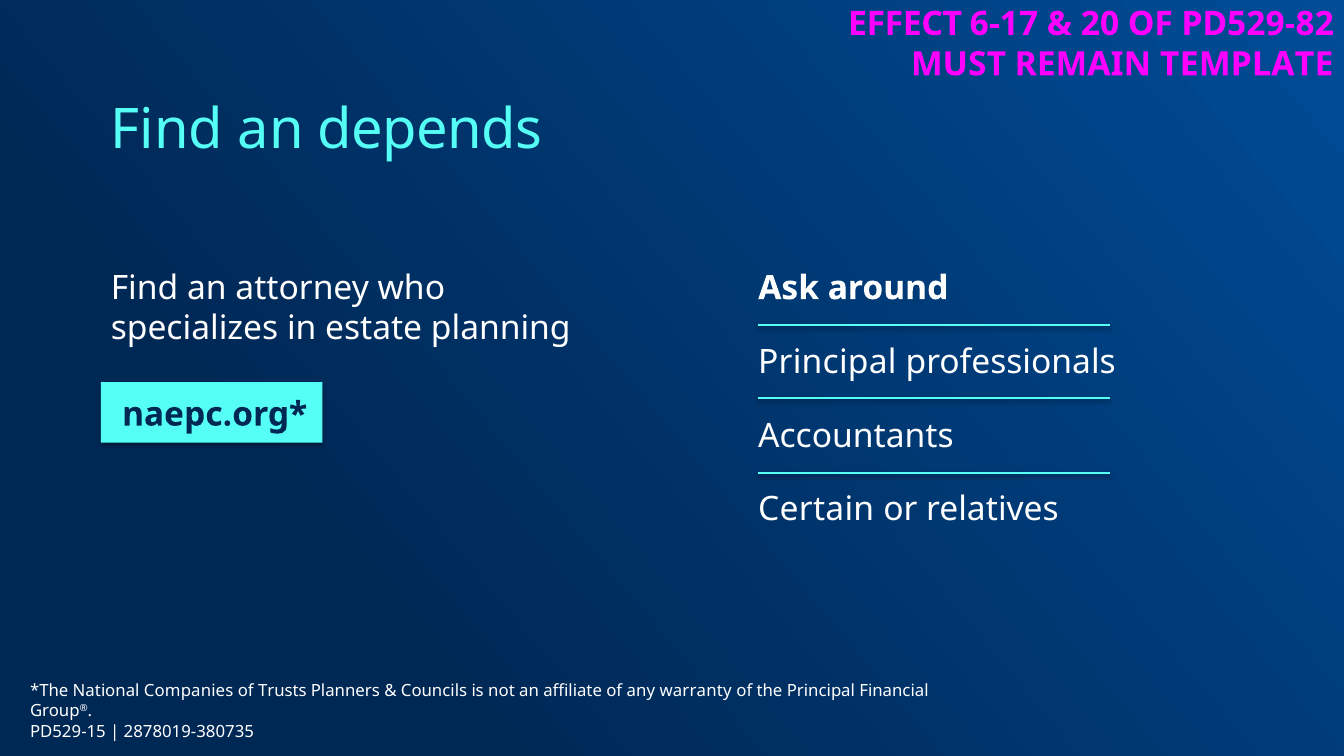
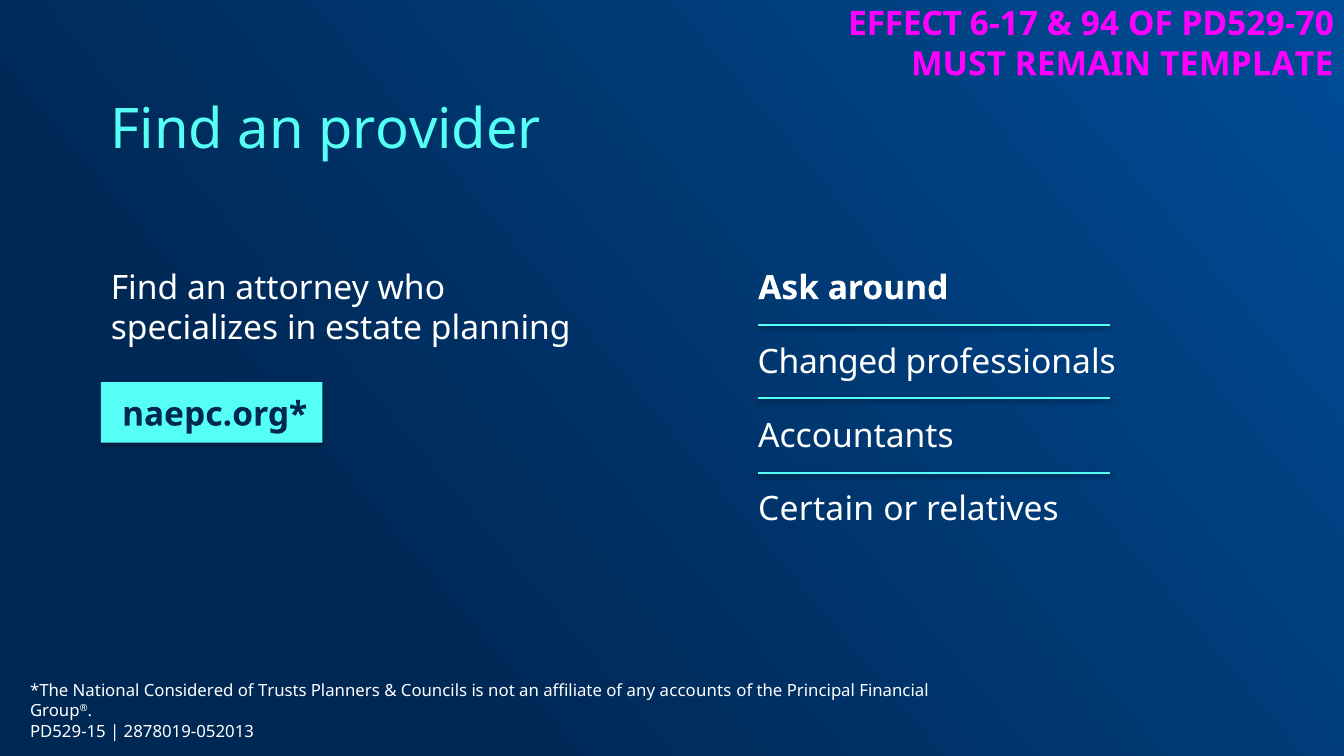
20: 20 -> 94 (1100, 24)
PD529-82: PD529-82 -> PD529-70 (1258, 24)
depends: depends -> provider (429, 130)
Principal: Principal -> Changed (828, 362)
Companies: Companies -> Considered (189, 691)
warranty: warranty -> accounts (696, 691)
2878019-380735: 2878019-380735 -> 2878019-052013 (189, 732)
